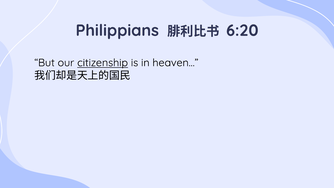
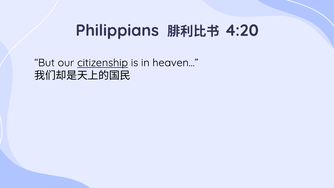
6:20: 6:20 -> 4:20 (242, 30)
